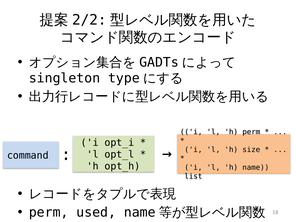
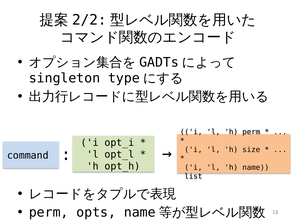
used: used -> opts (96, 212)
